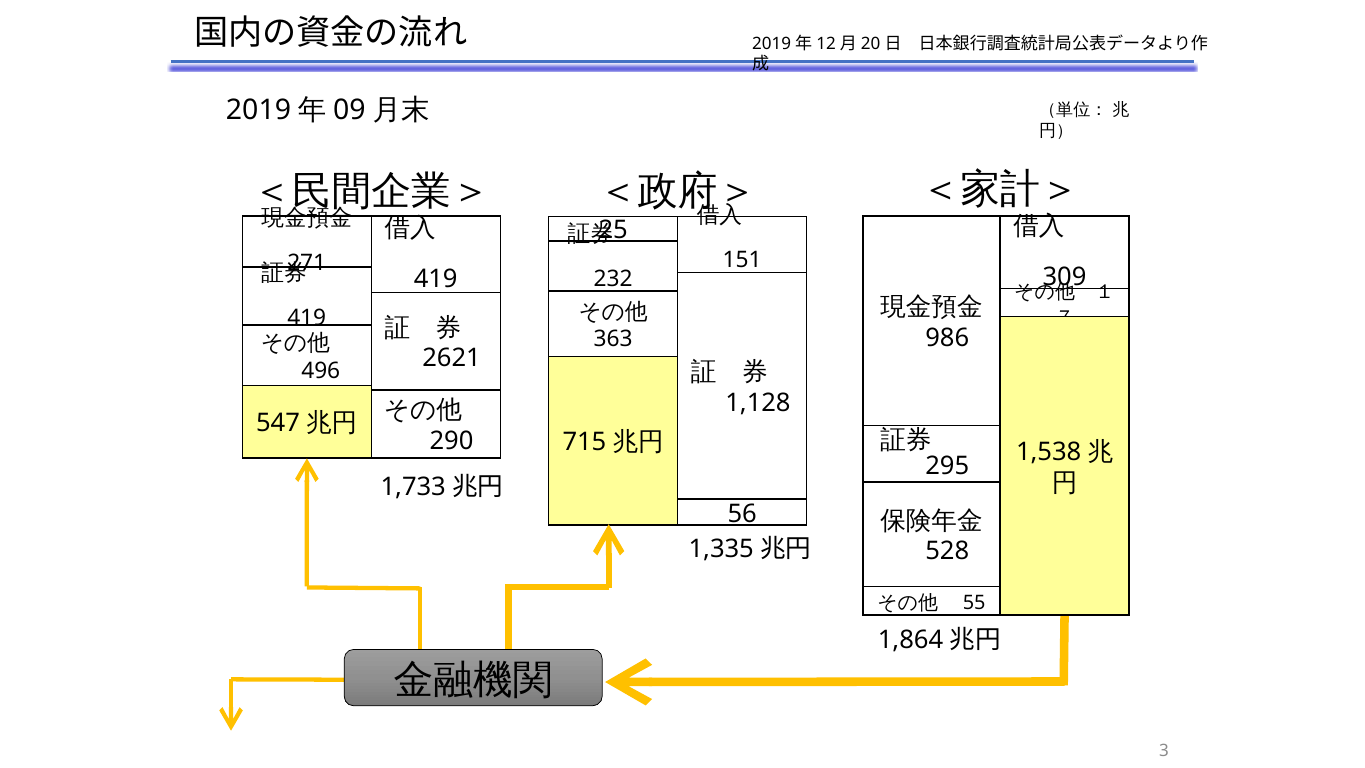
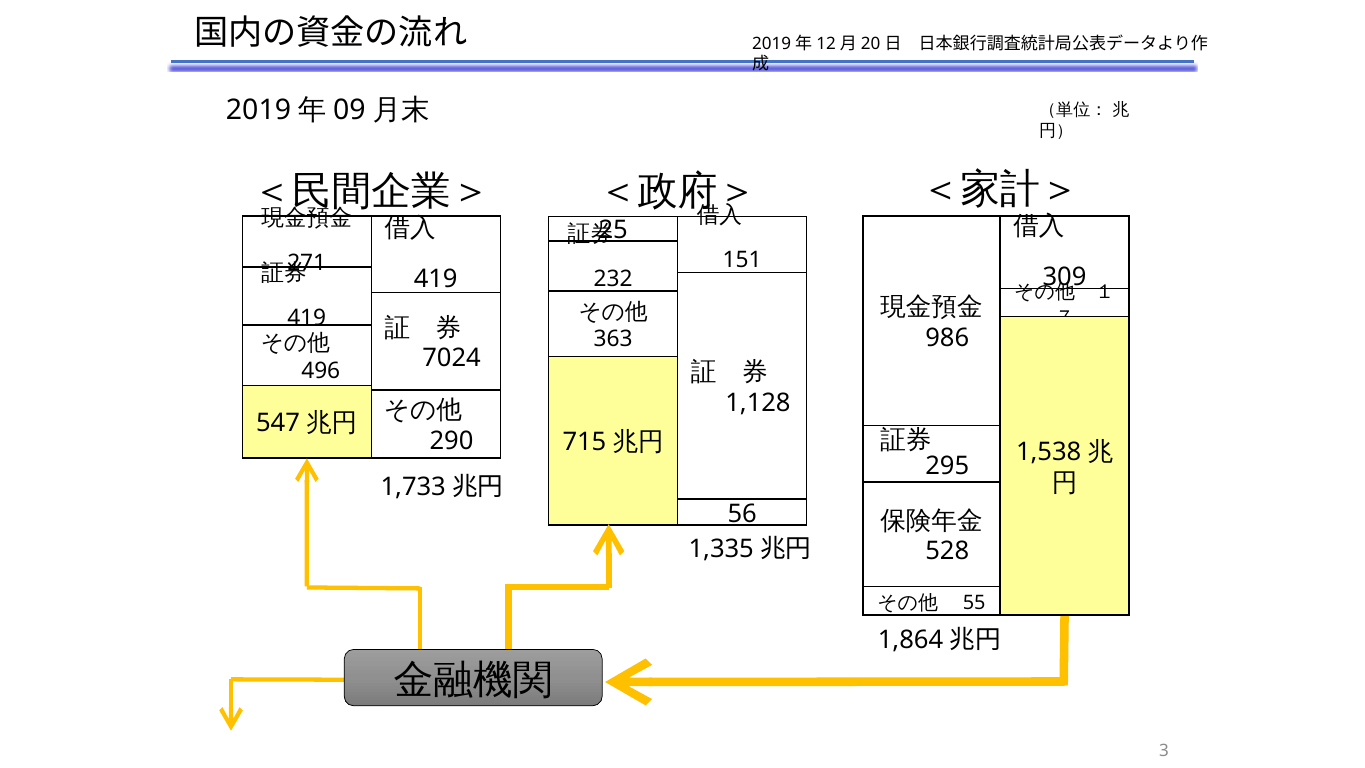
2621: 2621 -> 7024 (452, 358)
